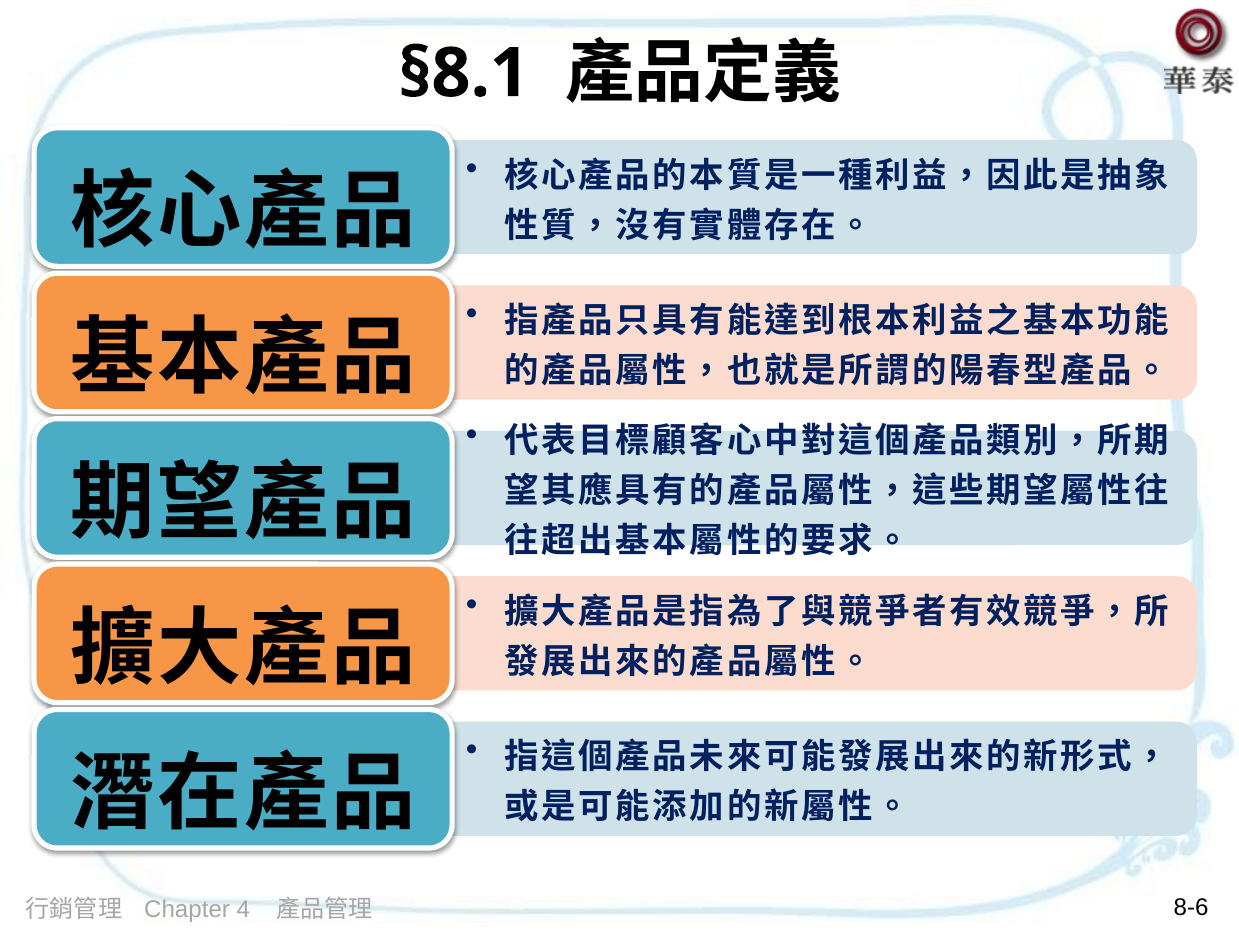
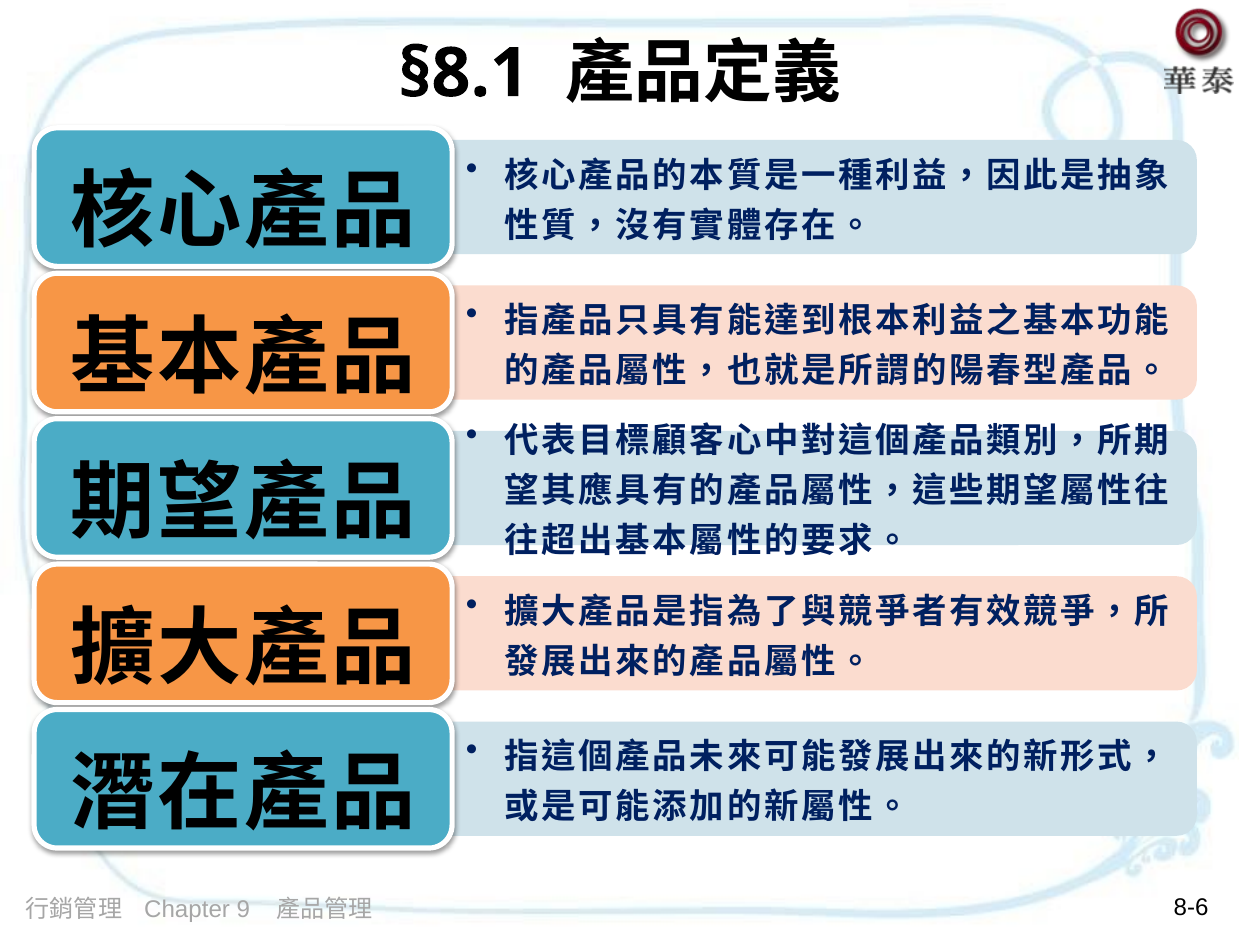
4: 4 -> 9 (243, 909)
